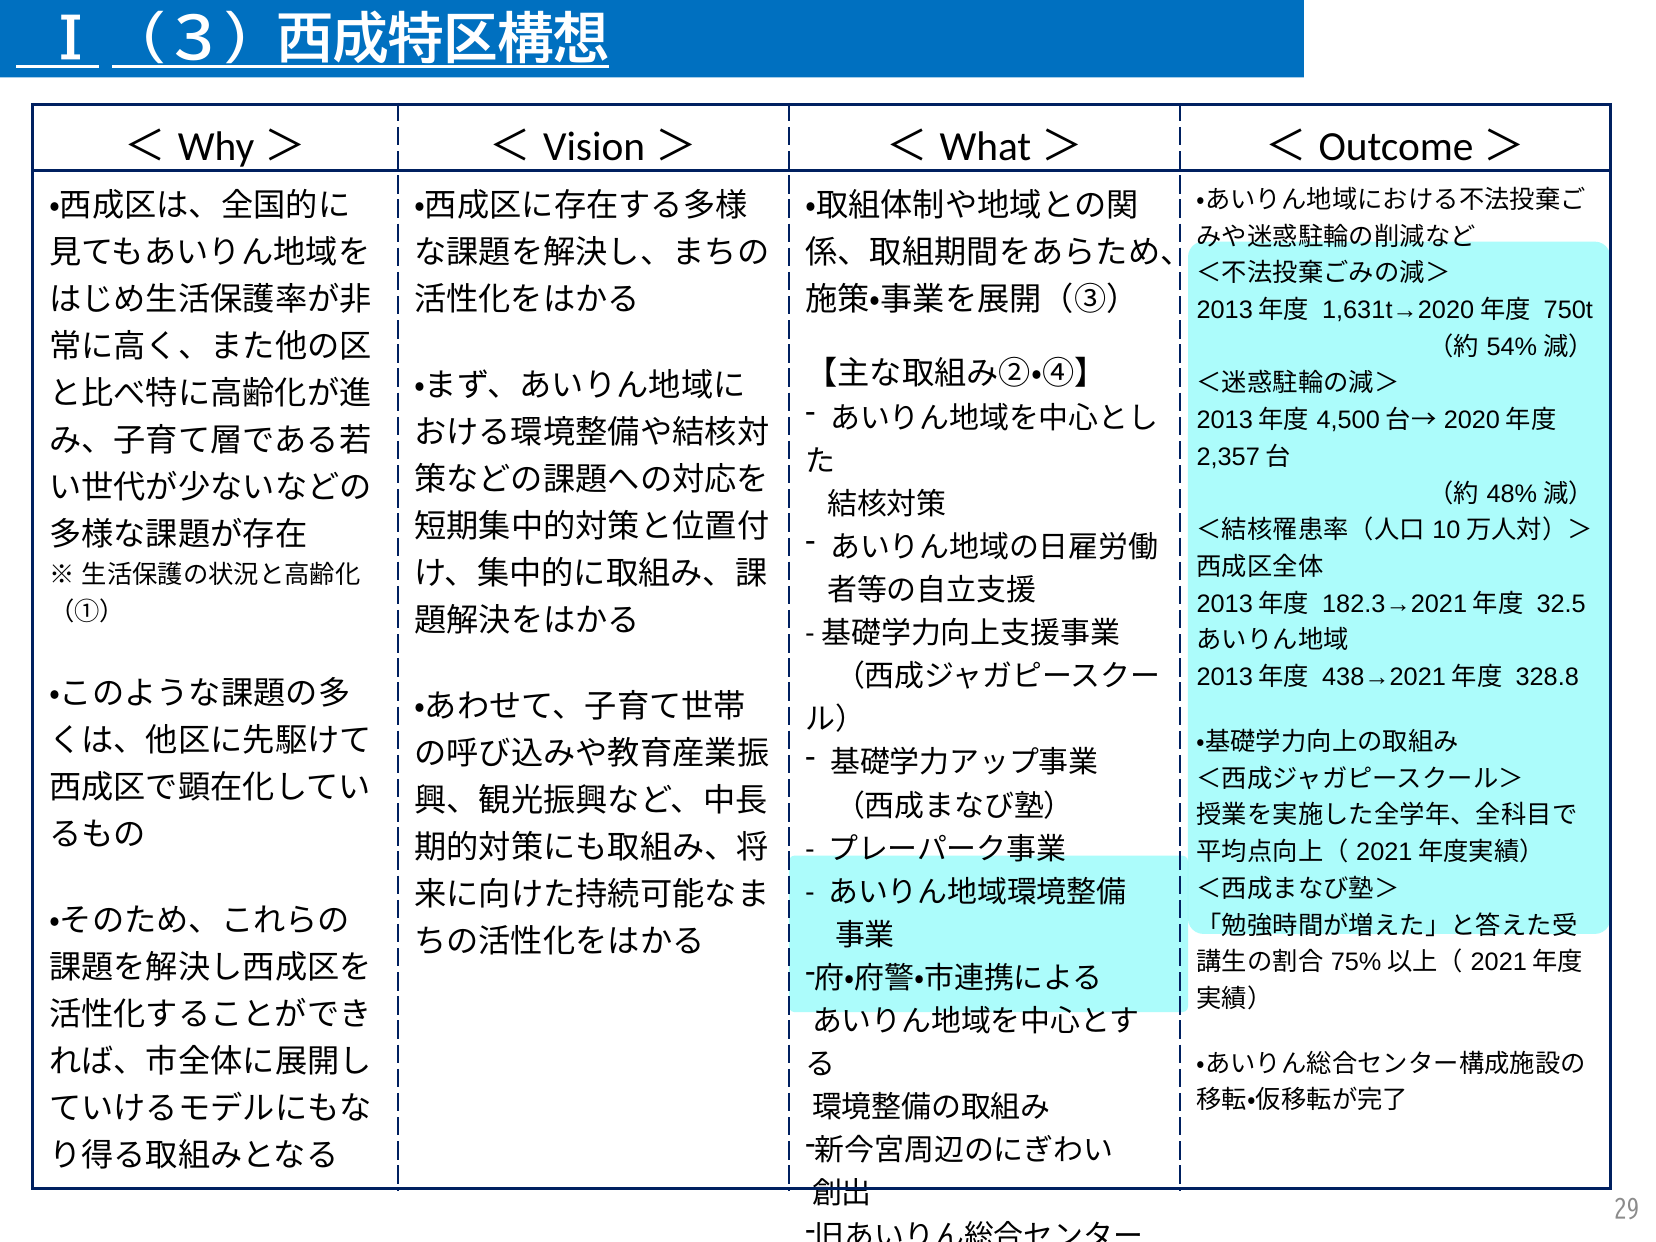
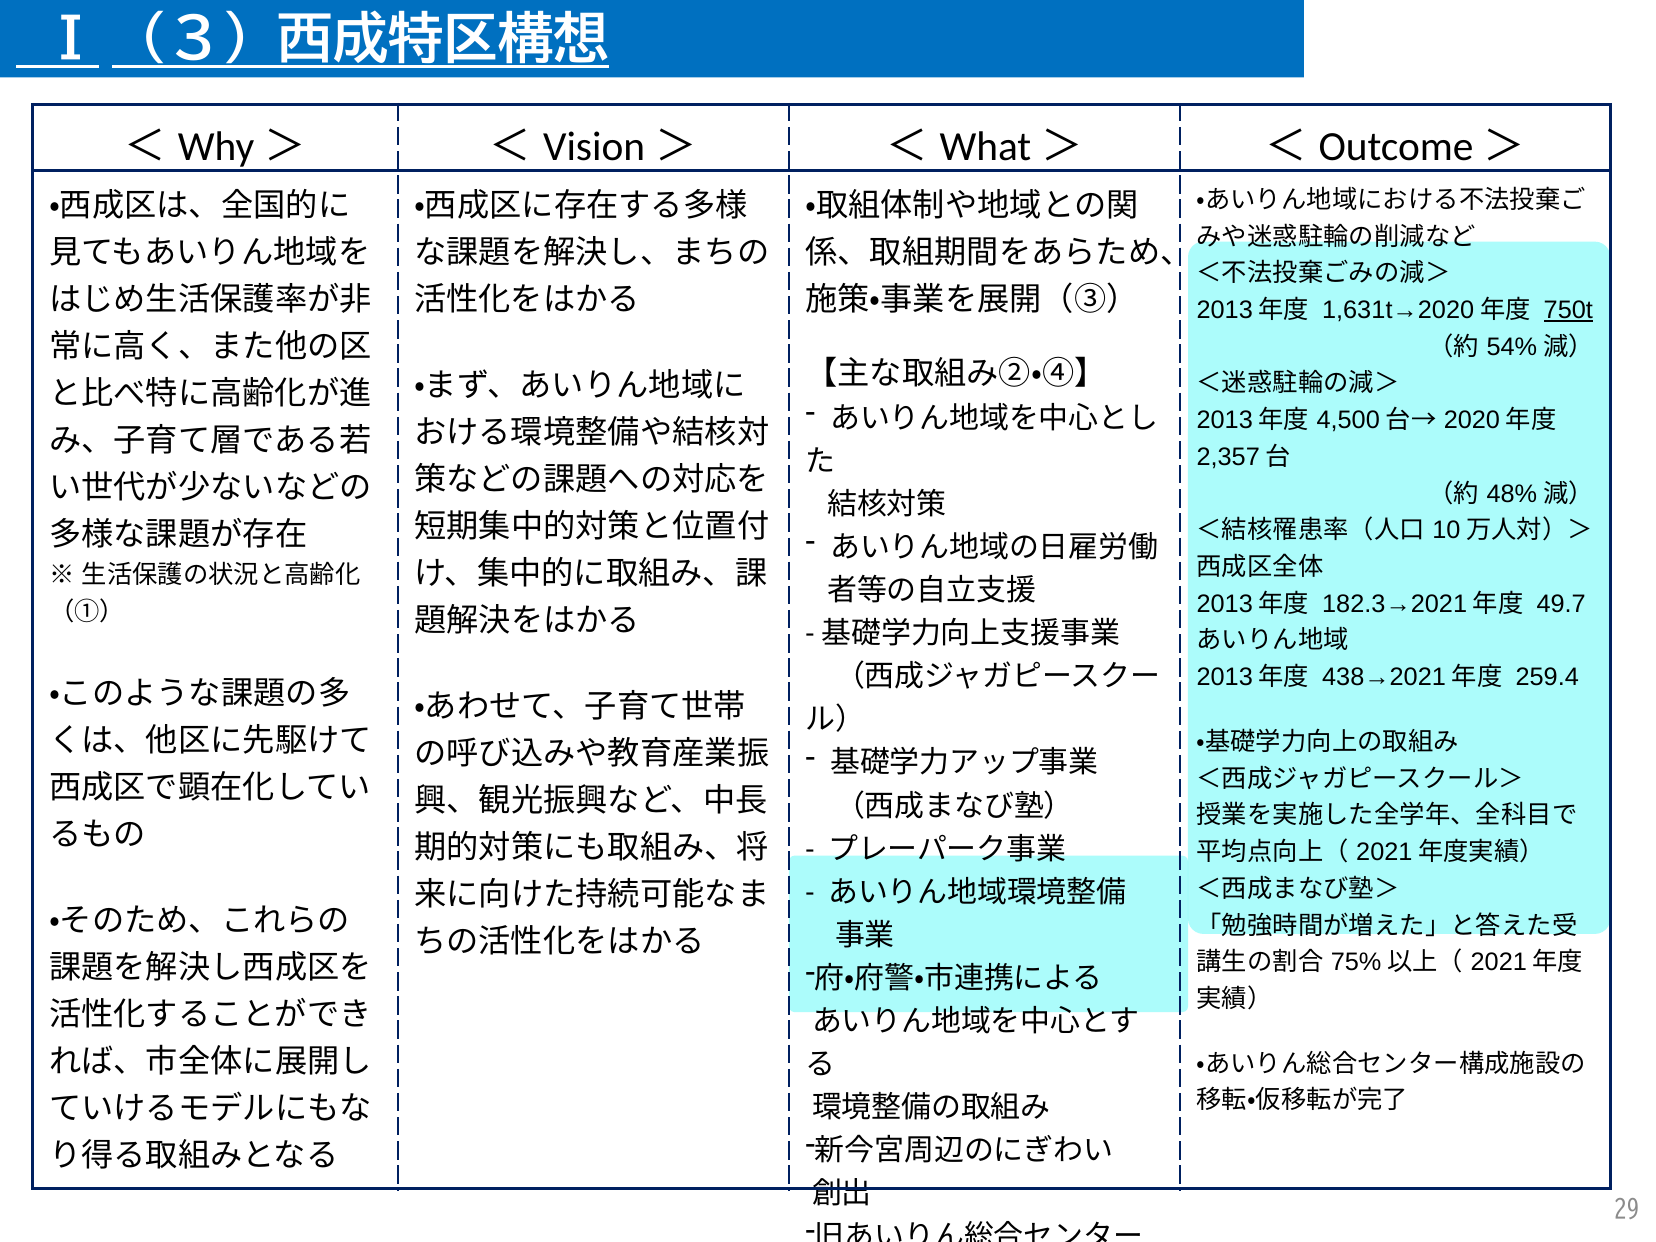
750t underline: none -> present (1568, 310)
32.5: 32.5 -> 49.7 (1561, 604)
328.8: 328.8 -> 259.4 (1547, 677)
